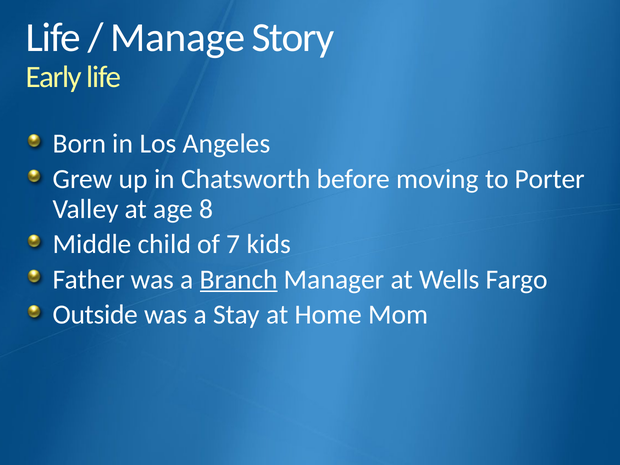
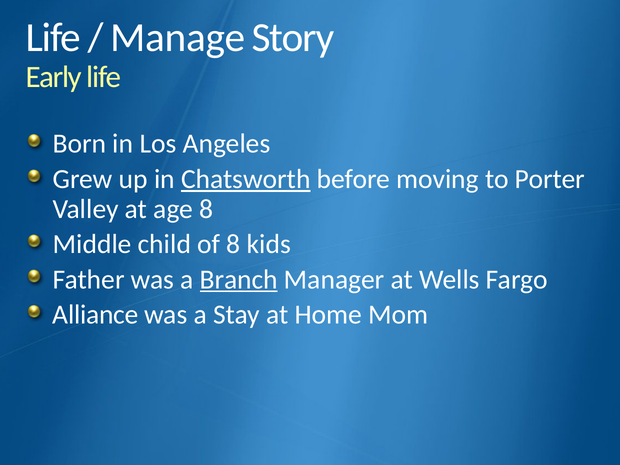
Chatsworth underline: none -> present (246, 179)
of 7: 7 -> 8 (233, 244)
Outside: Outside -> Alliance (95, 315)
